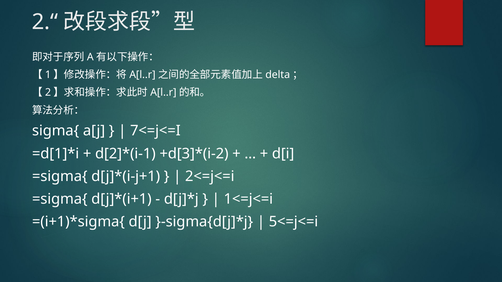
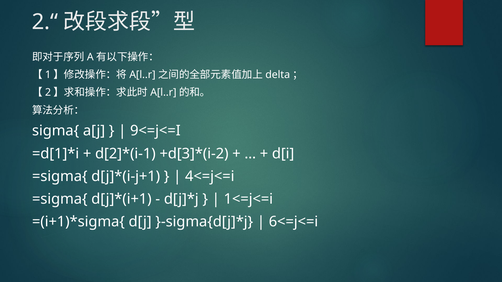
7<=j<=I: 7<=j<=I -> 9<=j<=I (155, 131)
2<=j<=i: 2<=j<=i -> 4<=j<=i (210, 177)
5<=j<=i: 5<=j<=i -> 6<=j<=i (293, 222)
